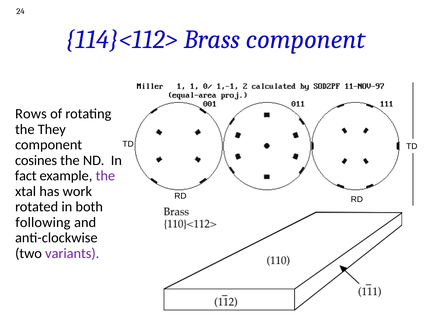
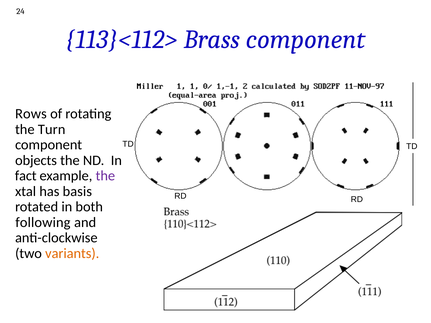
114}<112>: 114}<112> -> 113}<112> (122, 40)
They: They -> Turn (52, 129)
cosines: cosines -> objects (36, 161)
work: work -> basis (77, 192)
variants colour: purple -> orange (72, 254)
